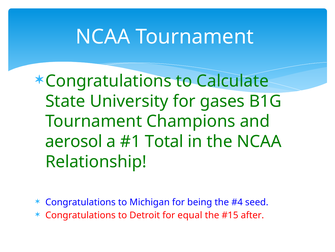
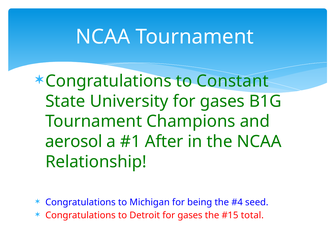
Calculate: Calculate -> Constant (233, 81)
Total: Total -> After (164, 141)
Detroit for equal: equal -> gases (190, 215)
after: after -> total (252, 215)
